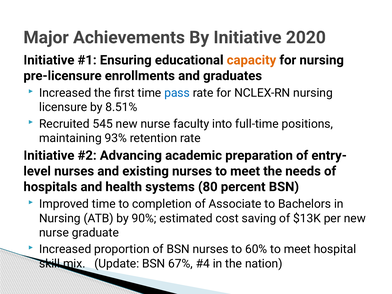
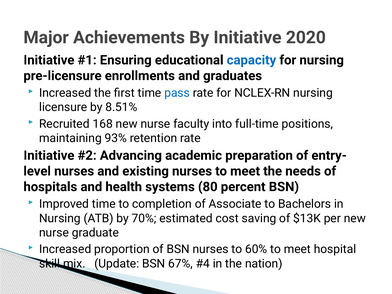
capacity colour: orange -> blue (251, 60)
545: 545 -> 168 (103, 124)
90%: 90% -> 70% (144, 218)
